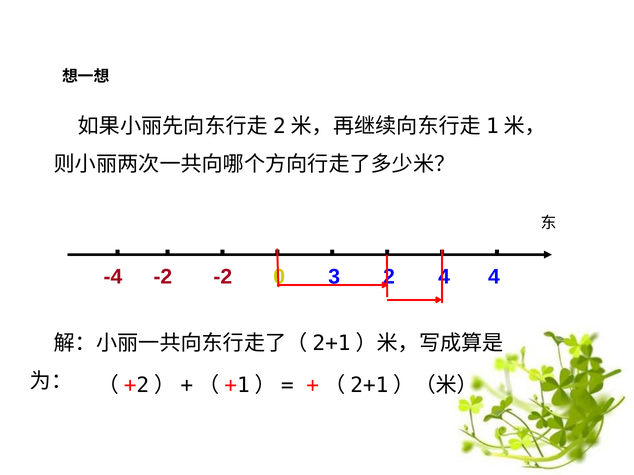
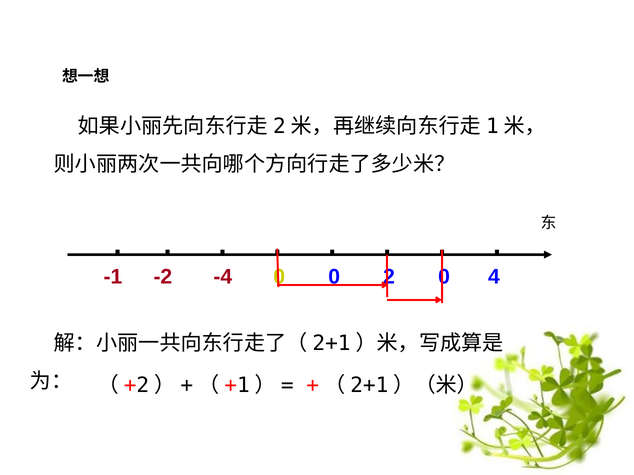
-4: -4 -> -1 (113, 277)
-2: -2 -> -4 (223, 277)
0 3: 3 -> 0 (334, 277)
4: 4 -> 0 (444, 277)
